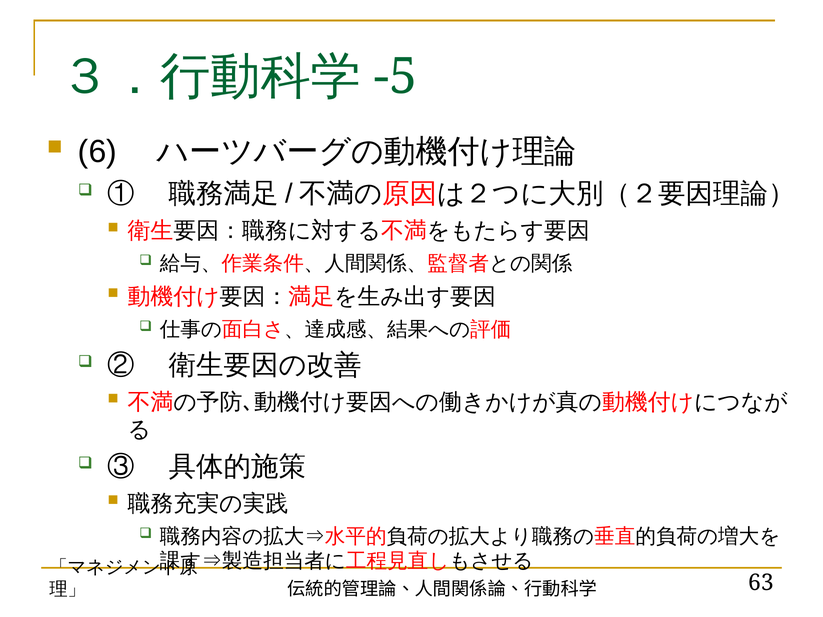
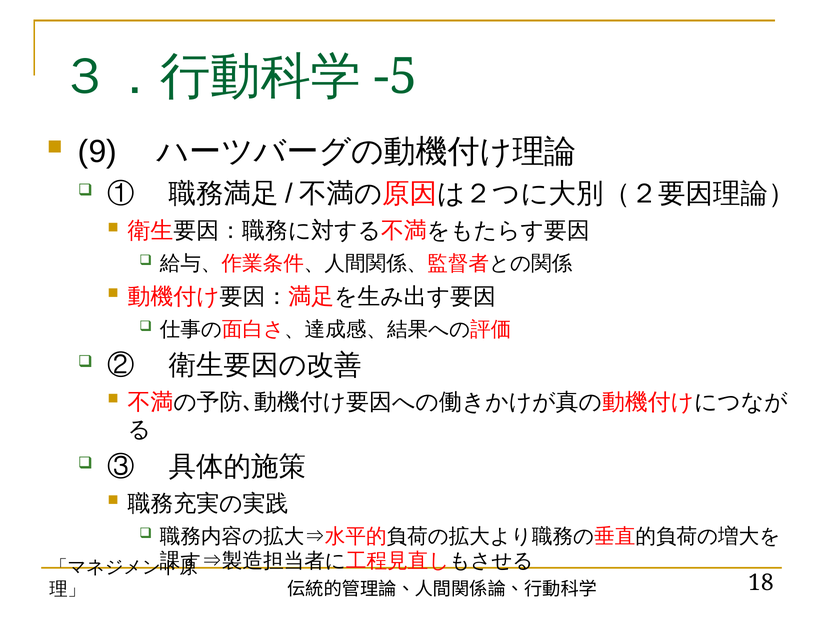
6: 6 -> 9 (98, 152)
63: 63 -> 18 (761, 583)
